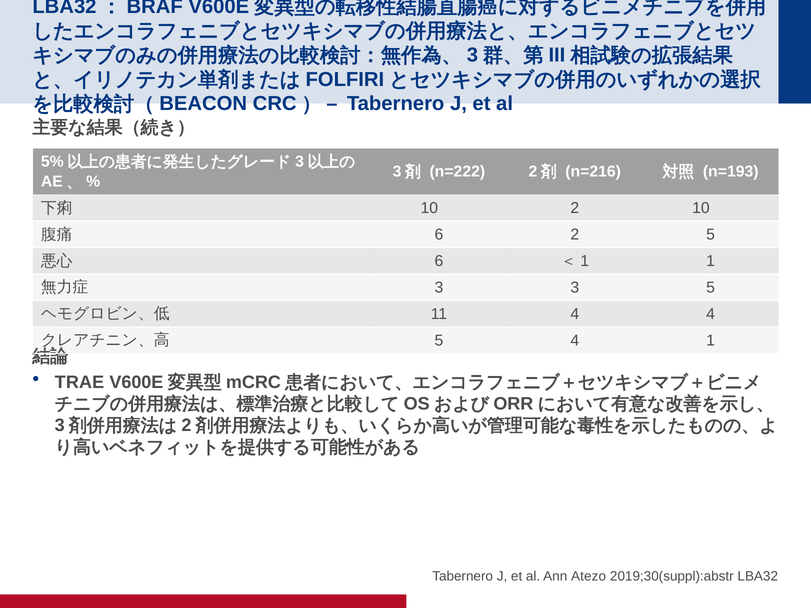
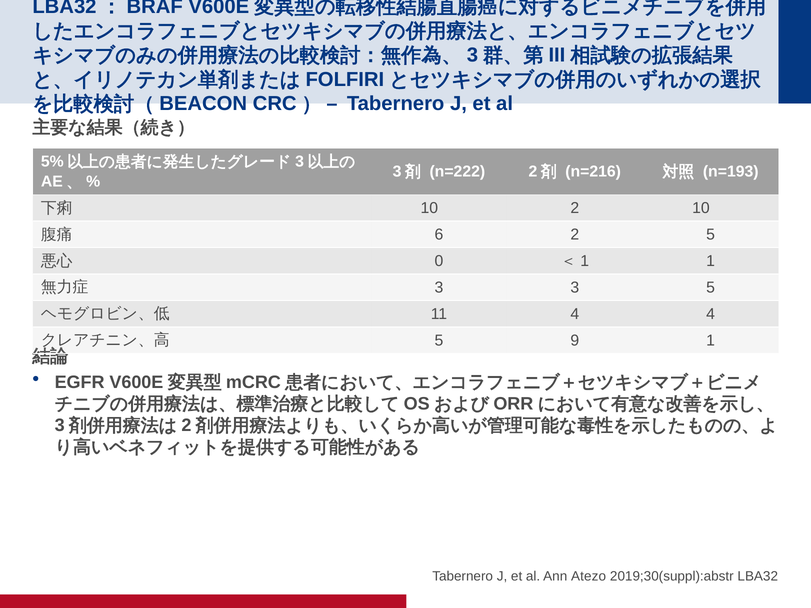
6: 6 -> 0 (439, 261)
5 4: 4 -> 9 (575, 341)
TRAE: TRAE -> EGFR (80, 382)
